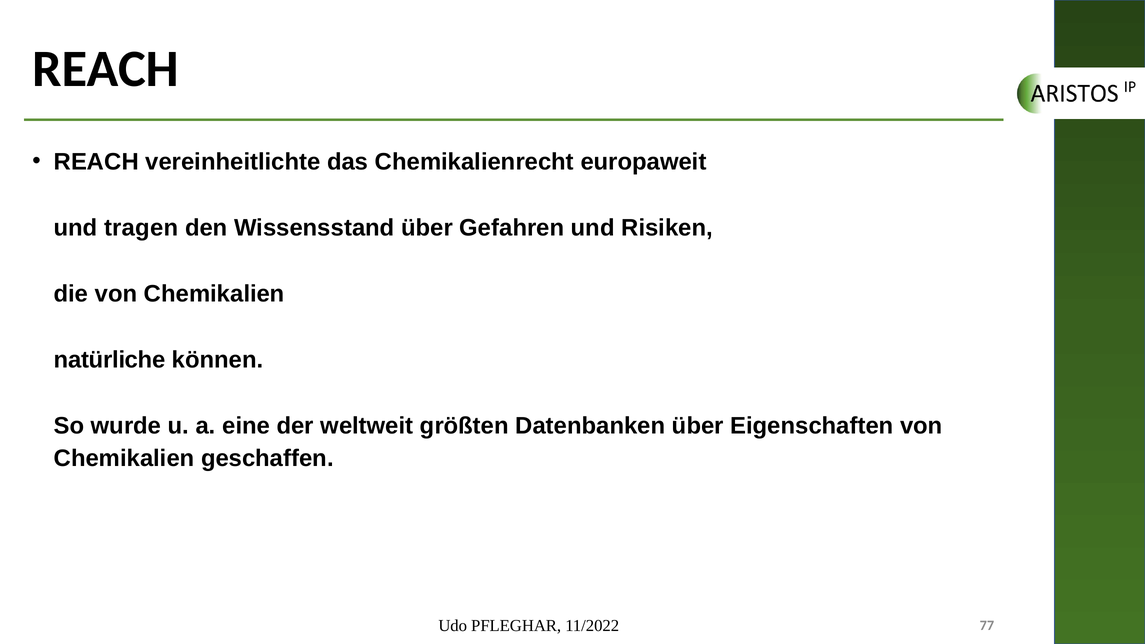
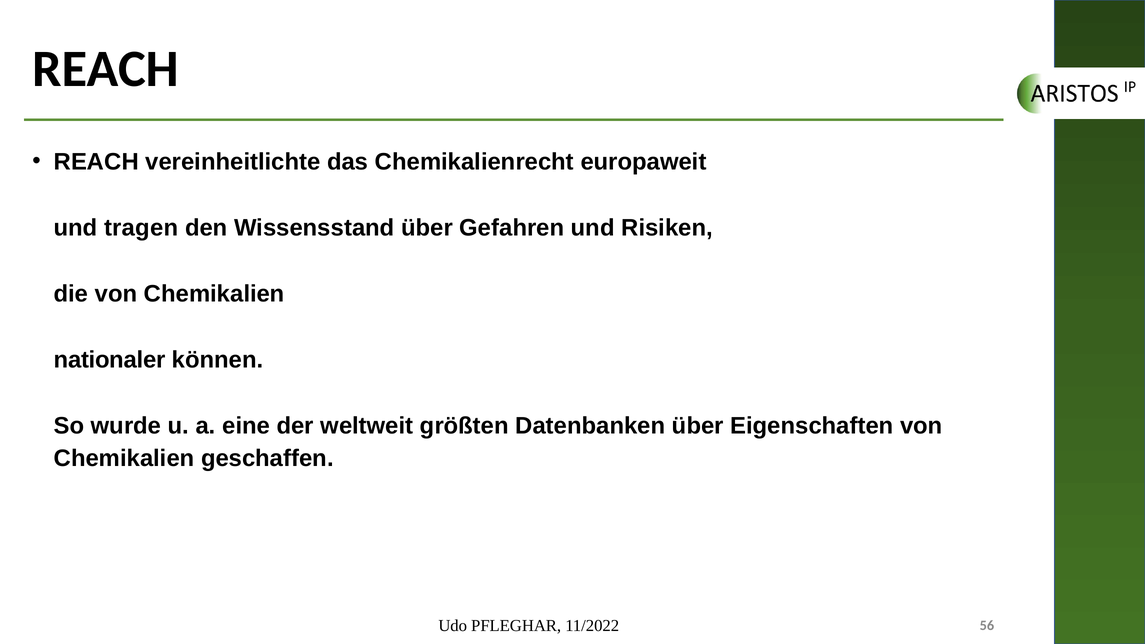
natürliche: natürliche -> nationaler (110, 360)
77: 77 -> 56 (987, 626)
